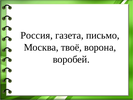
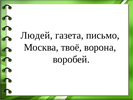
Россия: Россия -> Людей (37, 35)
